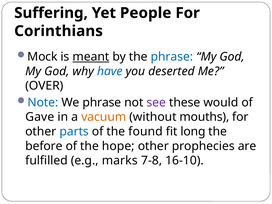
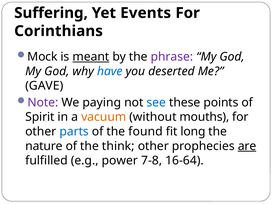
People: People -> Events (146, 13)
phrase colour: blue -> purple (172, 57)
OVER: OVER -> GAVE (44, 86)
Note colour: blue -> purple (43, 102)
We phrase: phrase -> paying (102, 102)
see colour: purple -> blue (156, 102)
would: would -> points (221, 102)
Gave: Gave -> Spirit (40, 117)
before: before -> nature (44, 146)
hope: hope -> think (118, 146)
are underline: none -> present (247, 146)
marks: marks -> power (120, 161)
16-10: 16-10 -> 16-64 (184, 161)
